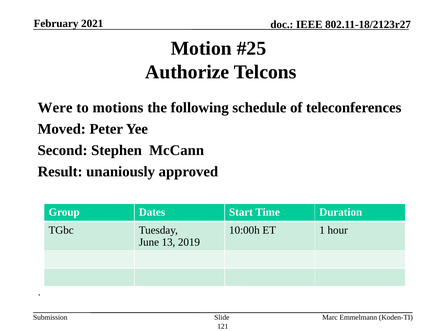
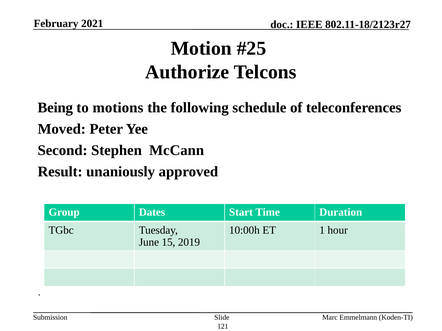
Were: Were -> Being (55, 108)
13: 13 -> 15 (169, 243)
